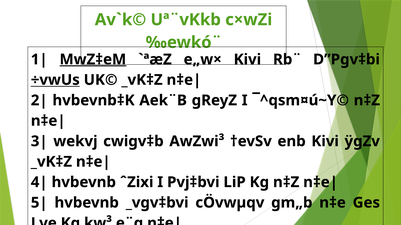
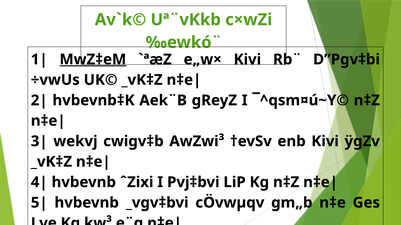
÷vwUs underline: present -> none (55, 80)
